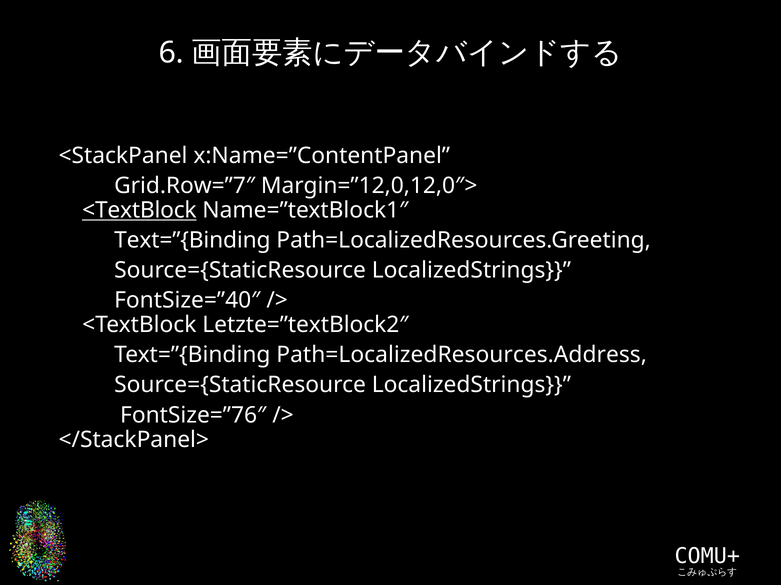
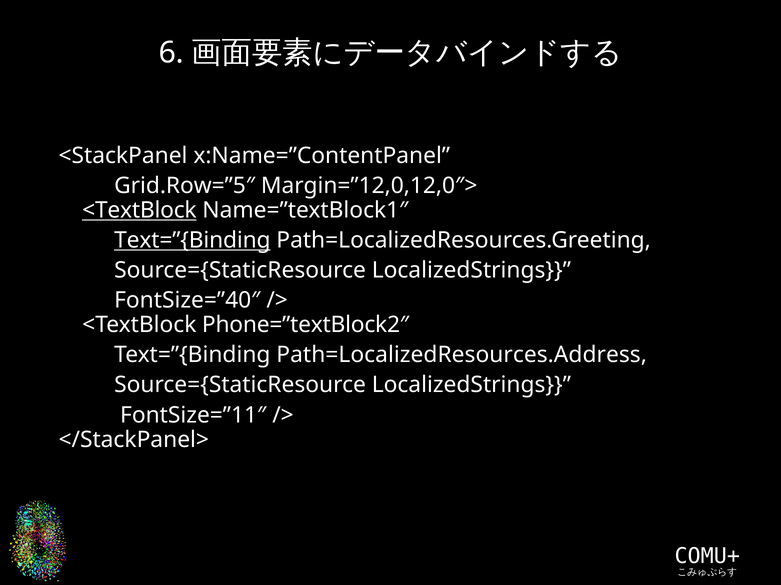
Grid.Row=”7″: Grid.Row=”7″ -> Grid.Row=”5″ (185, 186)
Text=”{Binding underline: none -> present (192, 241)
Letzte=”textBlock2″: Letzte=”textBlock2″ -> Phone=”textBlock2″ (306, 325)
FontSize=”76″: FontSize=”76″ -> FontSize=”11″ (193, 416)
